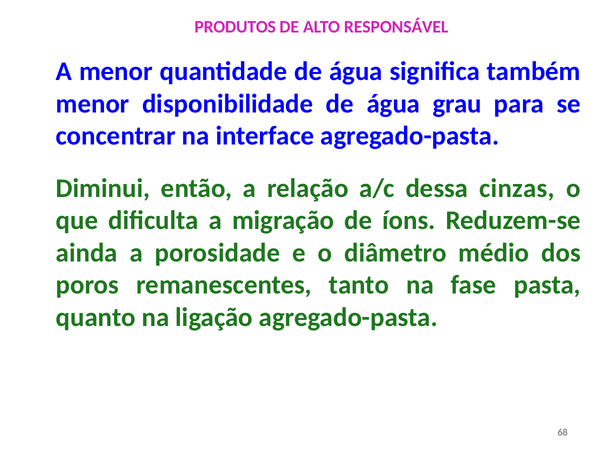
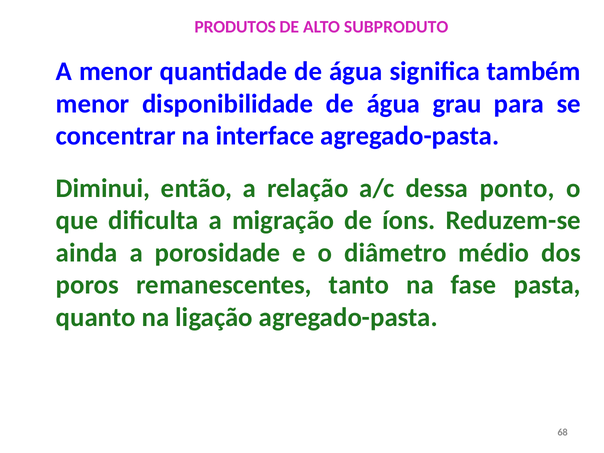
RESPONSÁVEL: RESPONSÁVEL -> SUBPRODUTO (396, 27)
cinzas: cinzas -> ponto (517, 188)
